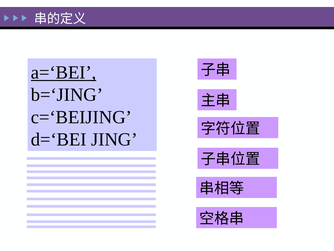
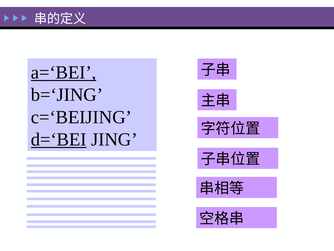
d=‘BEI underline: none -> present (59, 139)
